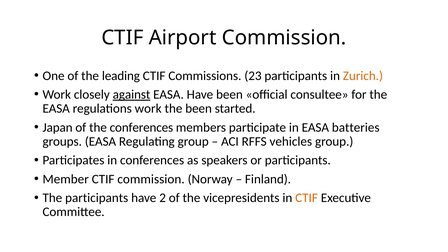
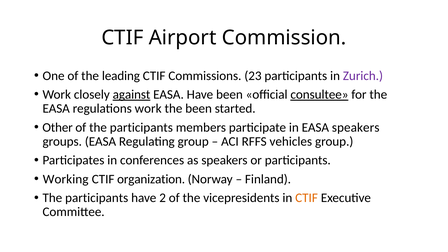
Zurich colour: orange -> purple (363, 76)
consultee underline: none -> present (319, 95)
Japan: Japan -> Other (58, 127)
of the conferences: conferences -> participants (141, 127)
EASA batteries: batteries -> speakers (356, 127)
Member: Member -> Working (66, 179)
CTIF commission: commission -> organization (151, 179)
